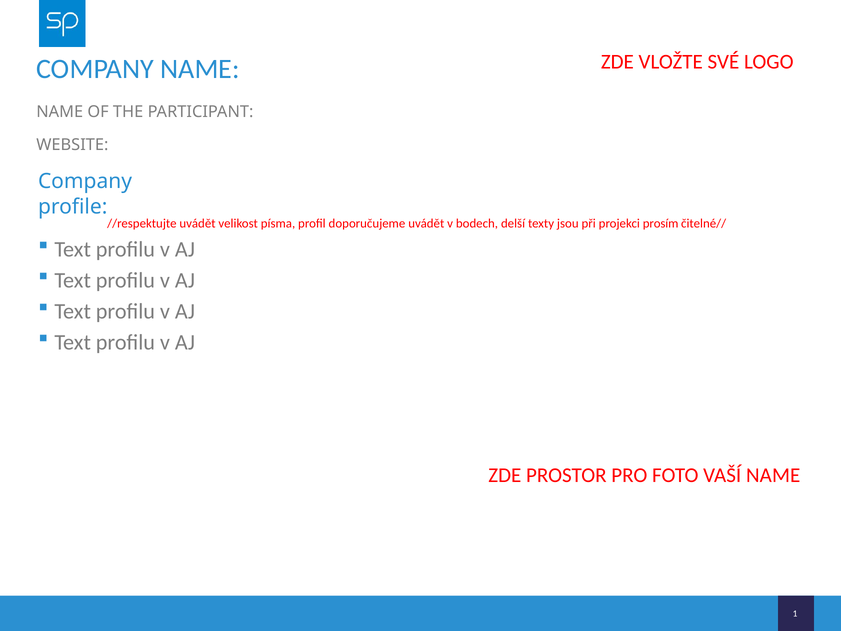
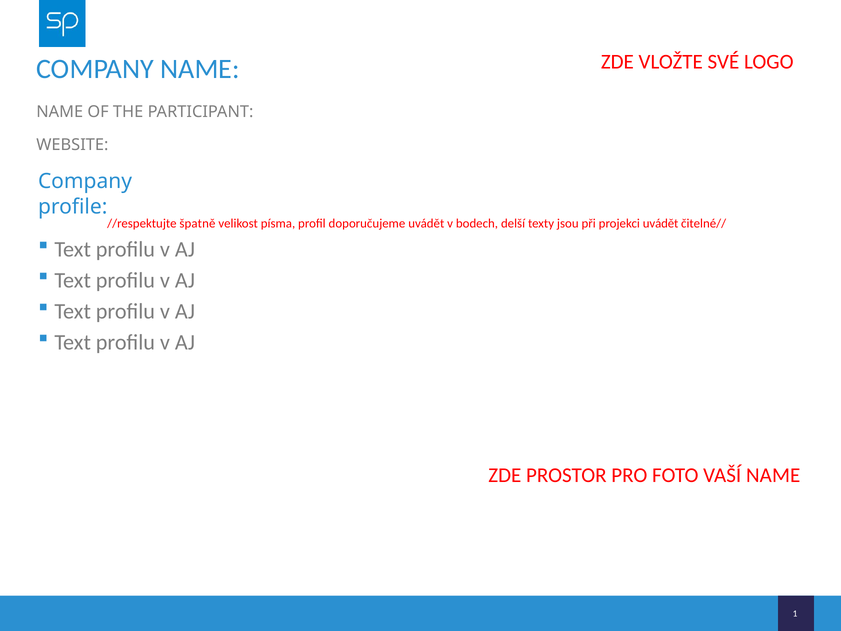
//respektujte uvádět: uvádět -> špatně (197, 223)
projekci prosím: prosím -> uvádět (661, 223)
